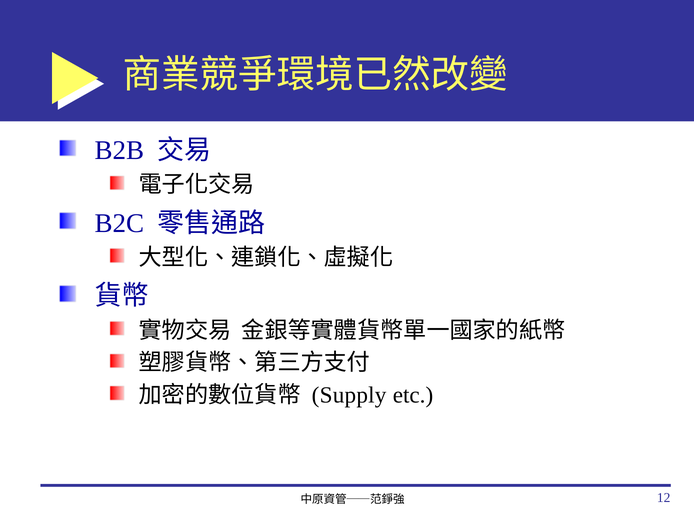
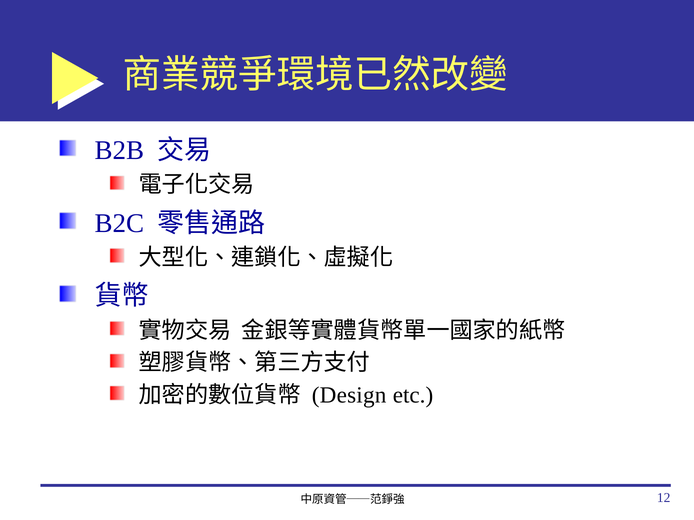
Supply: Supply -> Design (349, 396)
